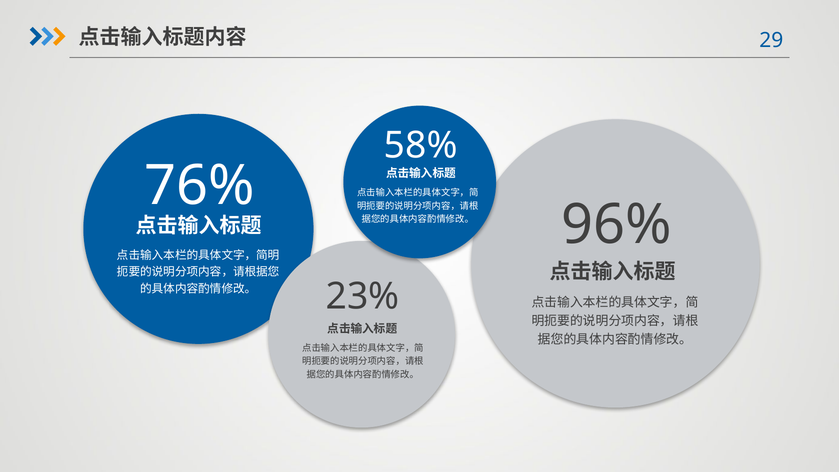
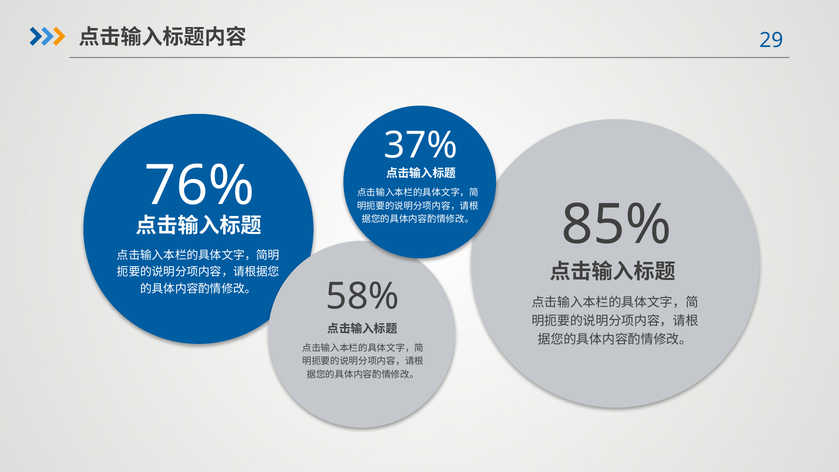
58%: 58% -> 37% (421, 146)
96%: 96% -> 85% (616, 225)
23%: 23% -> 58% (363, 296)
